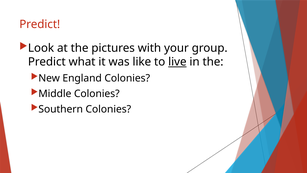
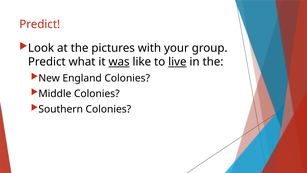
was underline: none -> present (119, 62)
